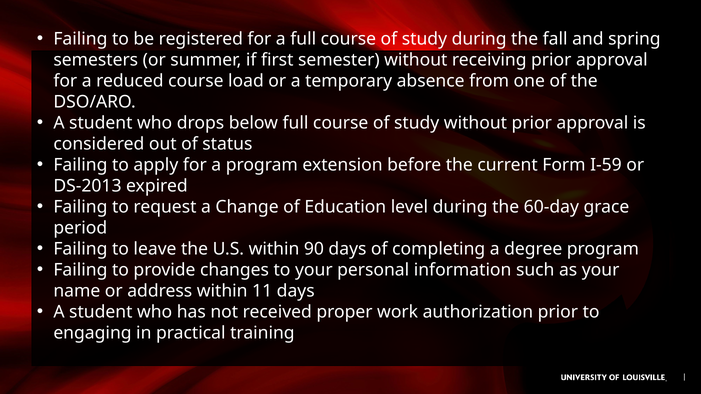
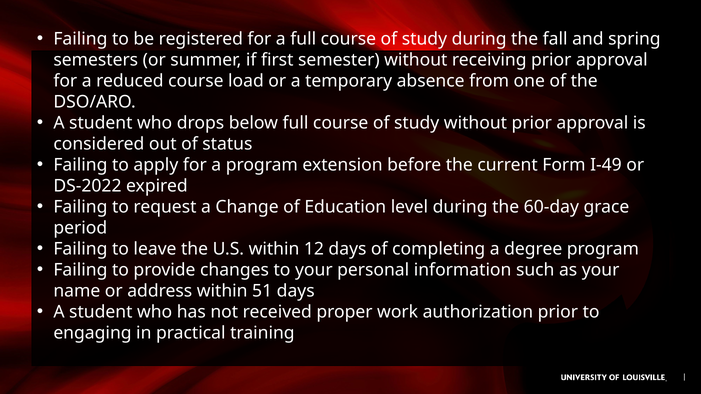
I-59: I-59 -> I-49 (606, 165)
DS-2013: DS-2013 -> DS-2022 (87, 186)
90: 90 -> 12 (314, 249)
11: 11 -> 51 (262, 291)
